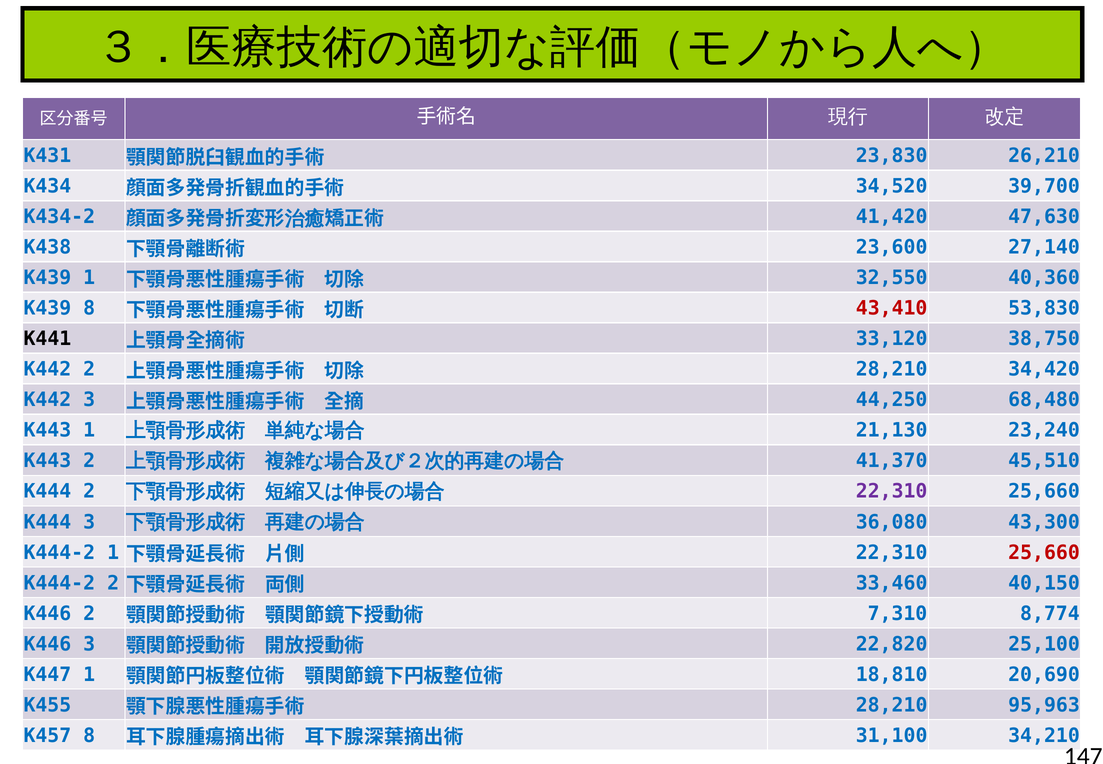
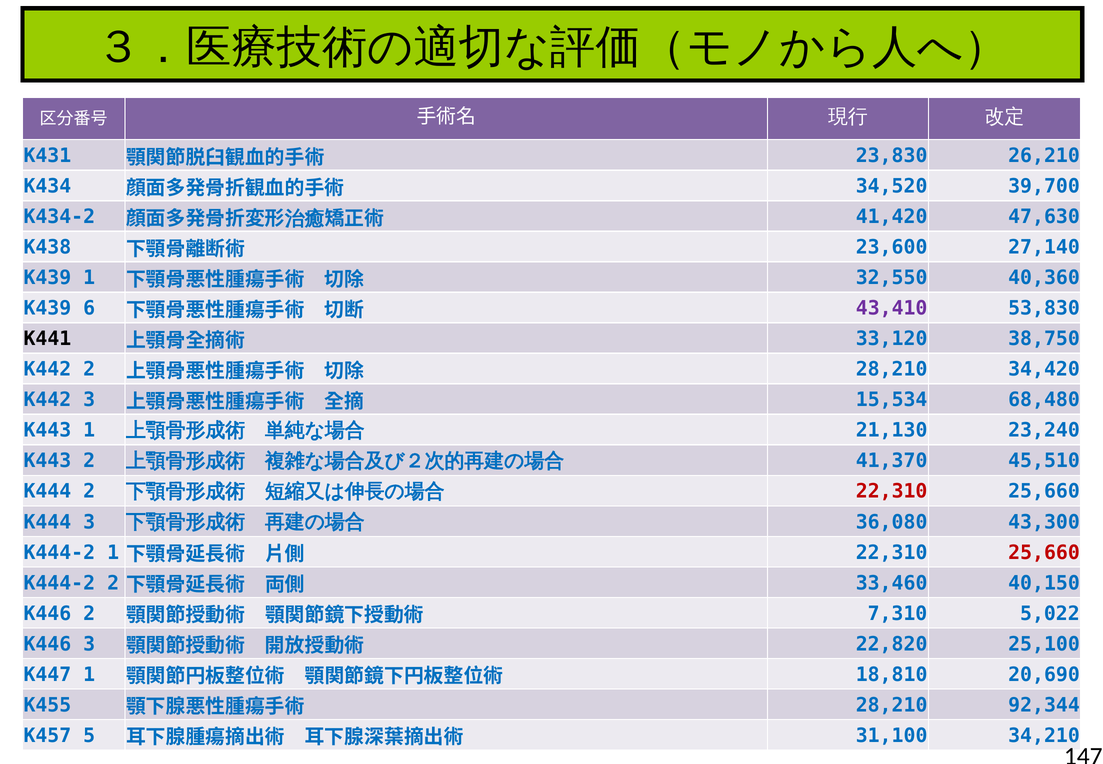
K439 8: 8 -> 6 (89, 308)
43,410 colour: red -> purple (892, 308)
44,250: 44,250 -> 15,534 (892, 400)
22,310 colour: purple -> red (892, 491)
8,774: 8,774 -> 5,022 (1050, 613)
95,963: 95,963 -> 92,344 (1044, 705)
K457 8: 8 -> 5 (89, 735)
